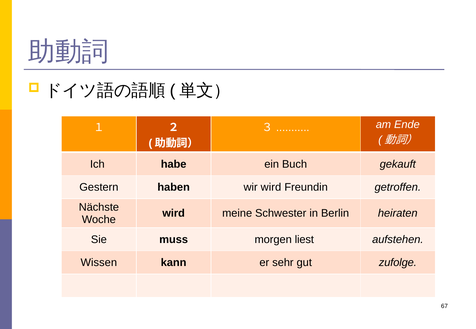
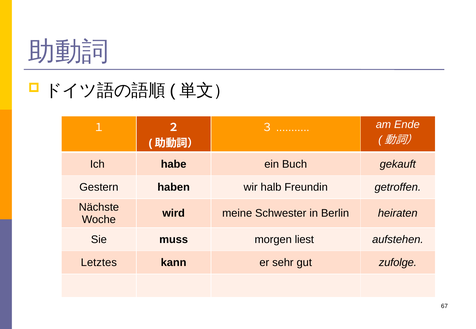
wir wird: wird -> halb (271, 188)
Wissen: Wissen -> Letztes (99, 263)
